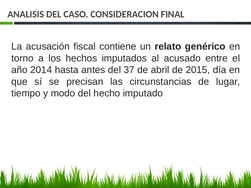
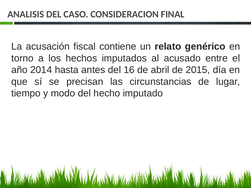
37: 37 -> 16 (129, 70)
